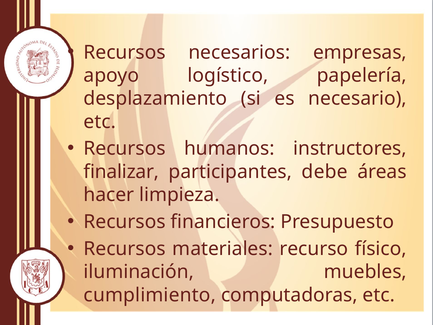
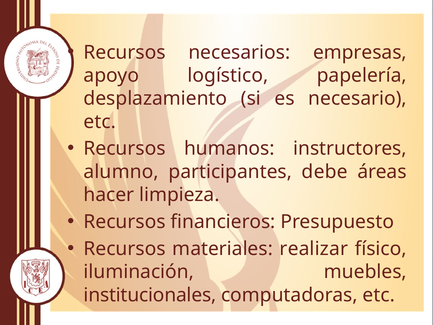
finalizar: finalizar -> alumno (121, 172)
recurso: recurso -> realizar (314, 249)
cumplimiento: cumplimiento -> institucionales (150, 295)
